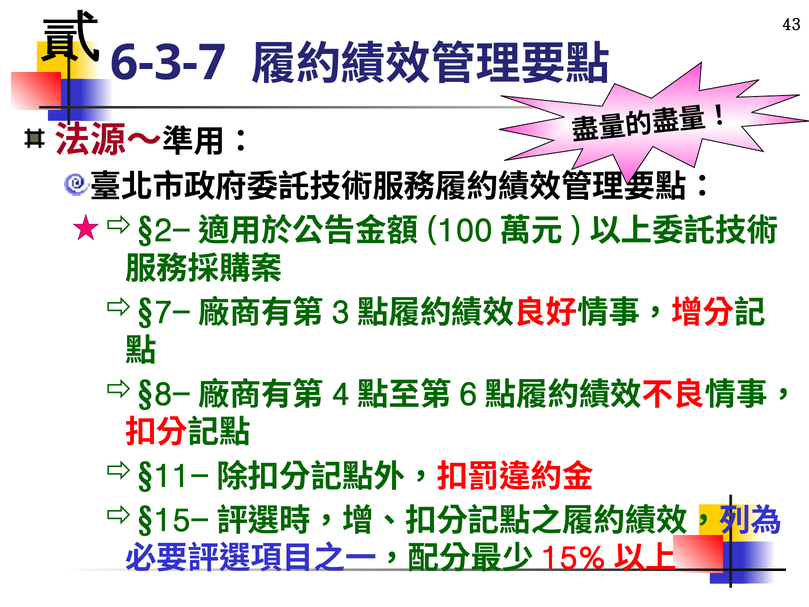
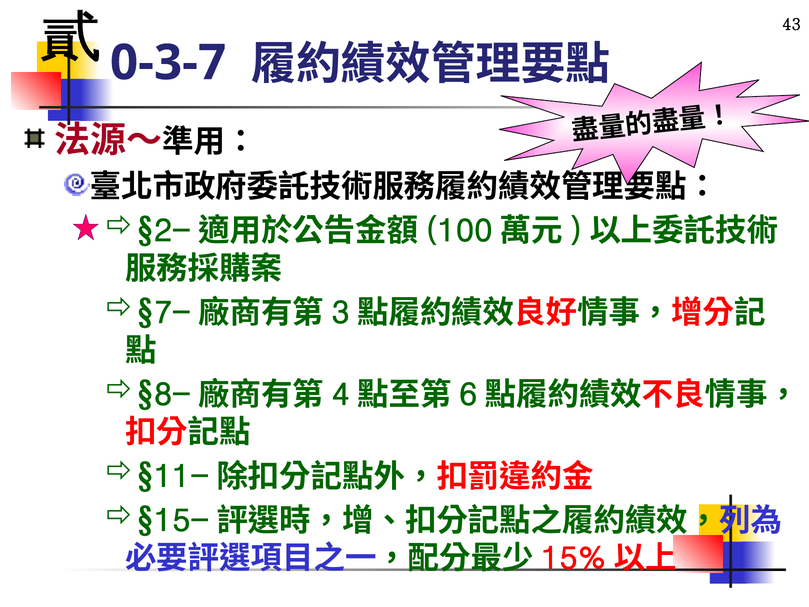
6-3-7: 6-3-7 -> 0-3-7 (168, 63)
